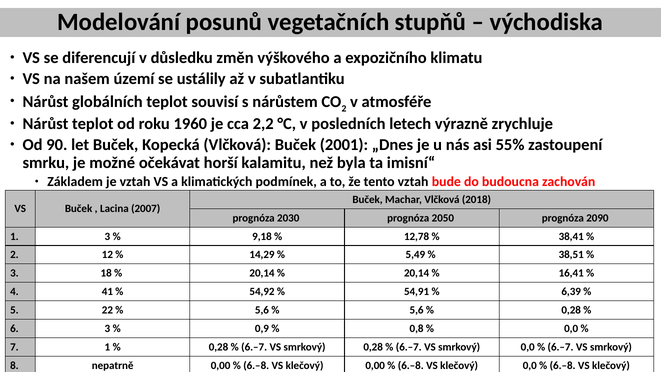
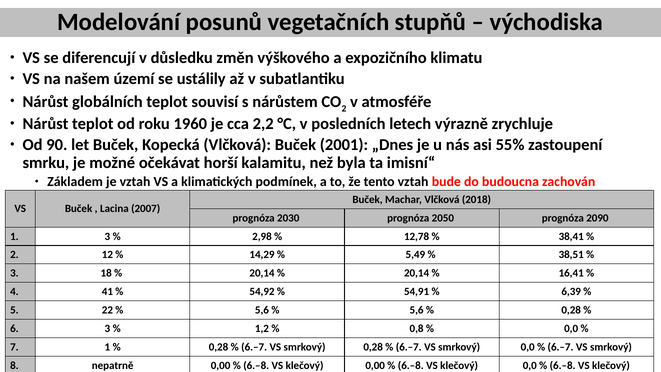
9,18: 9,18 -> 2,98 (262, 236)
0,9: 0,9 -> 1,2 (262, 328)
